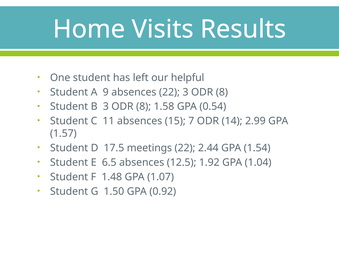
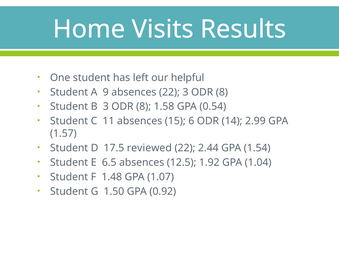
7: 7 -> 6 (191, 121)
meetings: meetings -> reviewed (149, 148)
